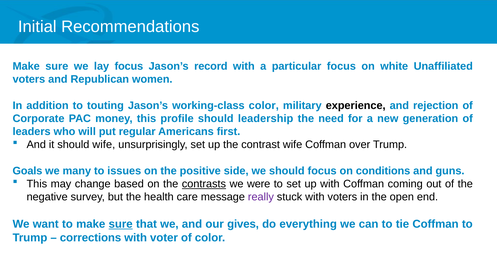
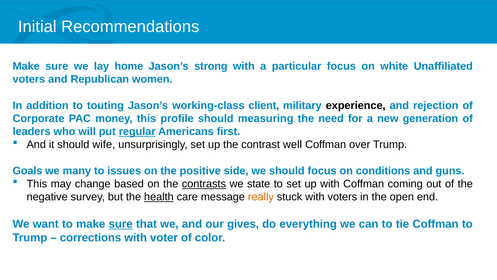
lay focus: focus -> home (129, 66)
record: record -> strong (211, 66)
working-class color: color -> client (264, 105)
leadership: leadership -> measuring (266, 118)
regular underline: none -> present (137, 131)
contrast wife: wife -> well (293, 144)
were: were -> state (259, 184)
health underline: none -> present (159, 197)
really colour: purple -> orange (261, 197)
